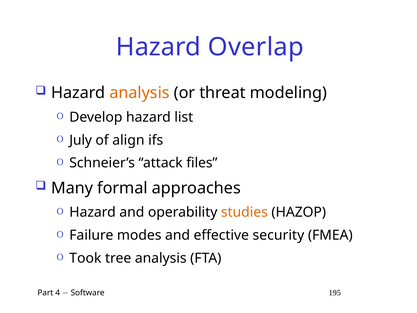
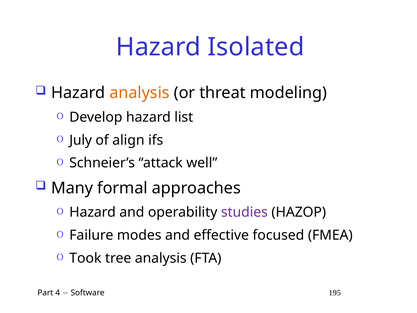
Overlap: Overlap -> Isolated (256, 47)
files: files -> well (202, 163)
studies colour: orange -> purple (244, 212)
security: security -> focused (278, 235)
